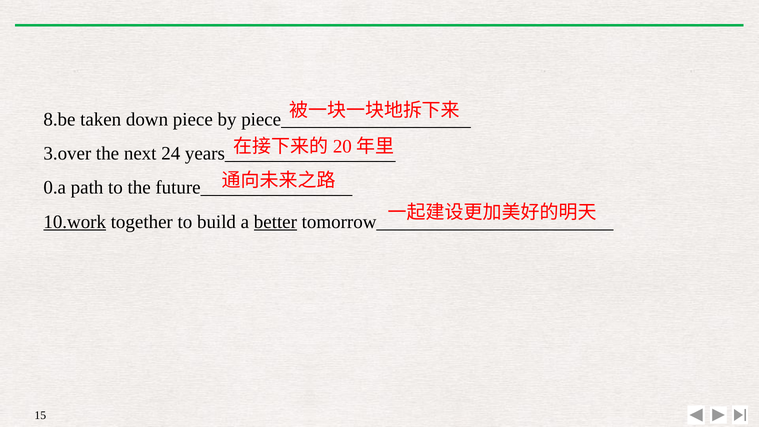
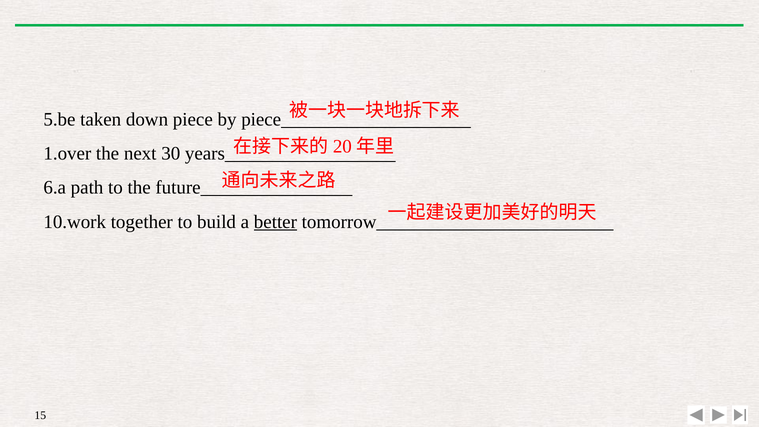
8.be: 8.be -> 5.be (59, 119)
3.over: 3.over -> 1.over (67, 153)
24: 24 -> 30 (171, 153)
0.a: 0.a -> 6.a (55, 188)
10.work underline: present -> none (75, 222)
